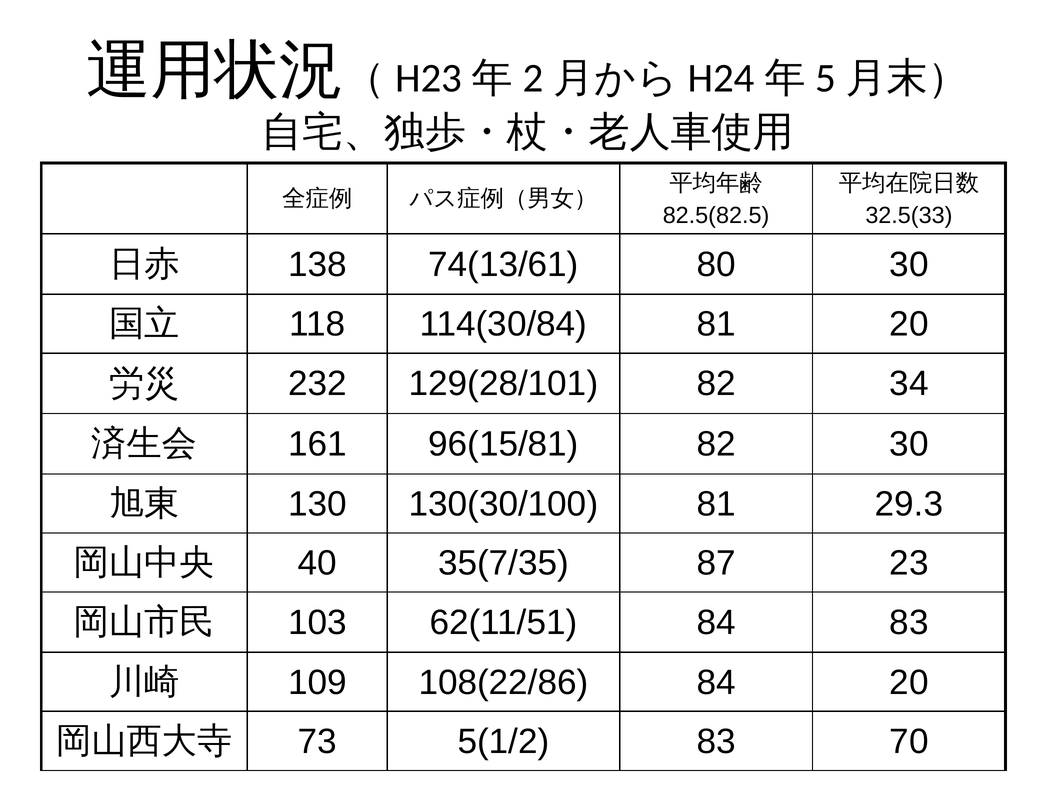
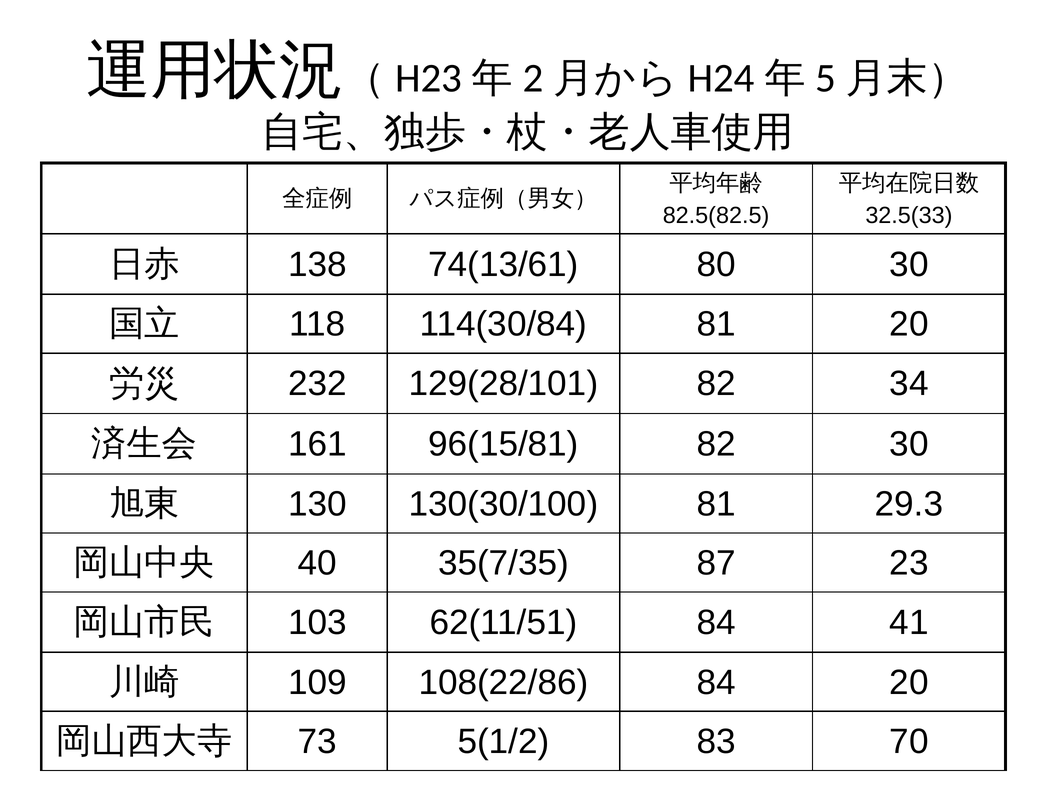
84 83: 83 -> 41 (909, 623)
